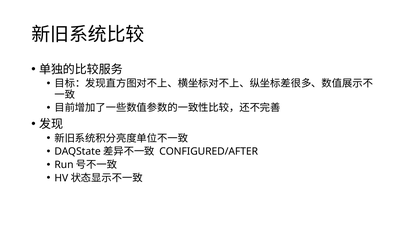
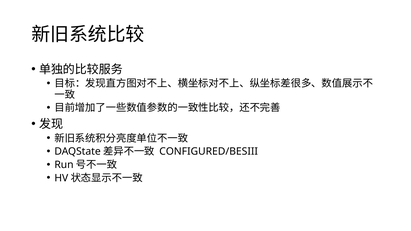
CONFIGURED/AFTER: CONFIGURED/AFTER -> CONFIGURED/BESIII (209, 152)
